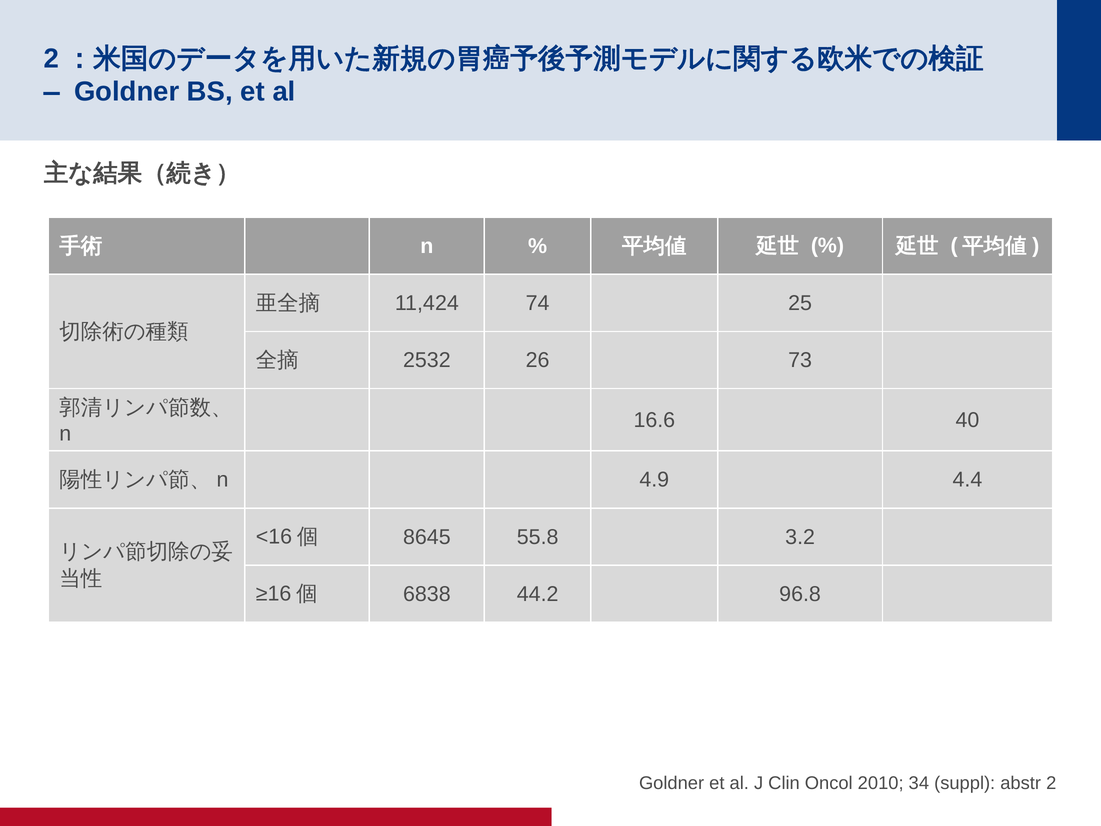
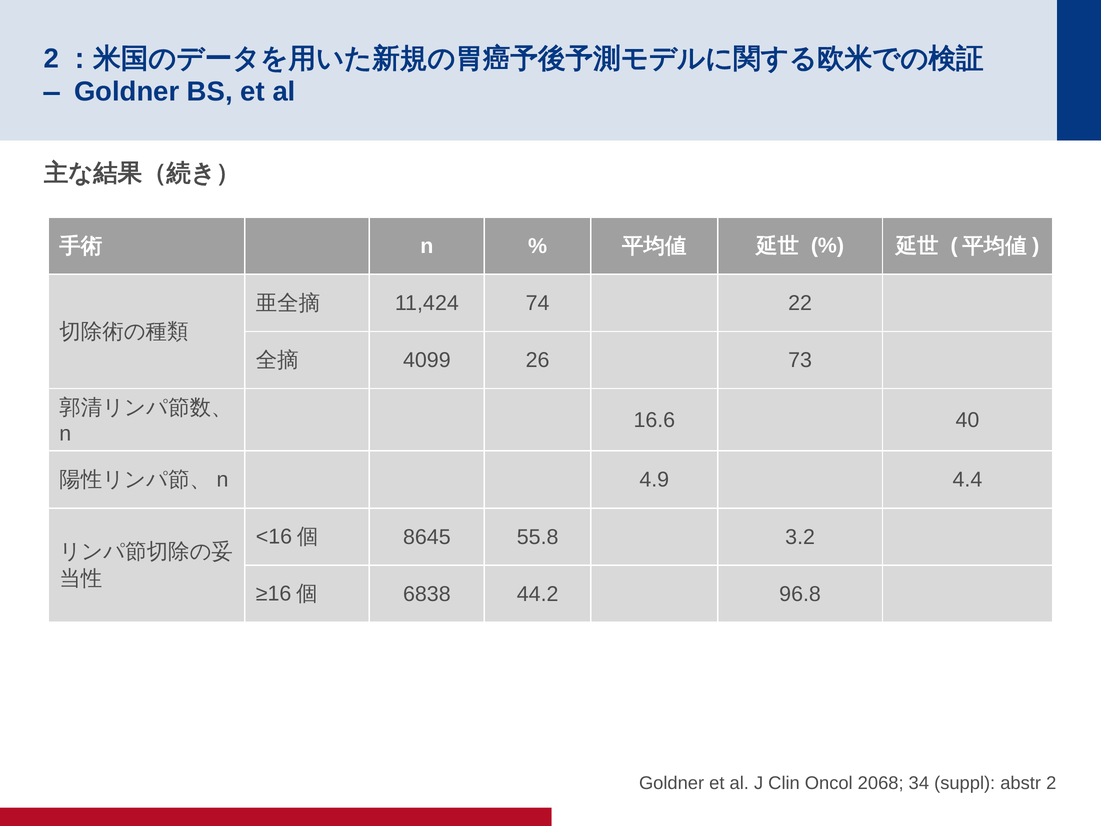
25: 25 -> 22 (800, 303)
2532: 2532 -> 4099 (427, 360)
2010: 2010 -> 2068 (881, 783)
